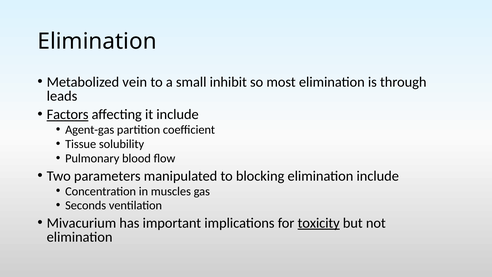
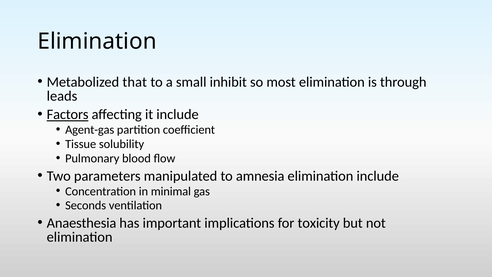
vein: vein -> that (135, 82)
blocking: blocking -> amnesia (260, 176)
muscles: muscles -> minimal (171, 191)
Mivacurium: Mivacurium -> Anaesthesia (82, 223)
toxicity underline: present -> none (319, 223)
